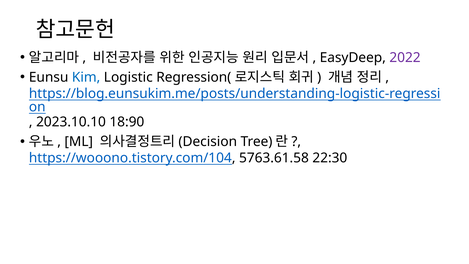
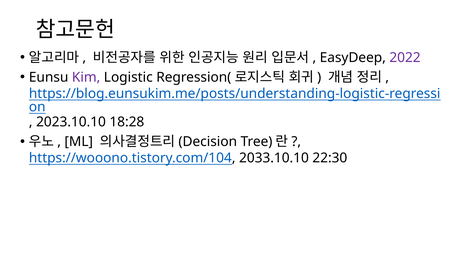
Kim colour: blue -> purple (86, 77)
18:90: 18:90 -> 18:28 (127, 122)
5763.61.58: 5763.61.58 -> 2033.10.10 (274, 158)
